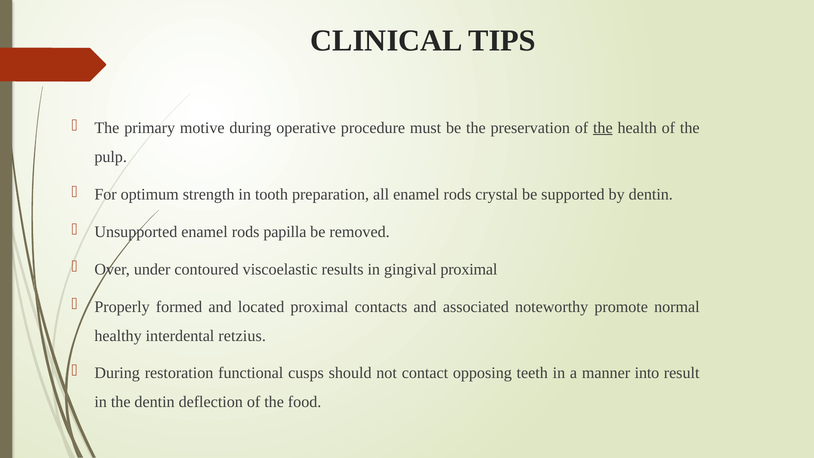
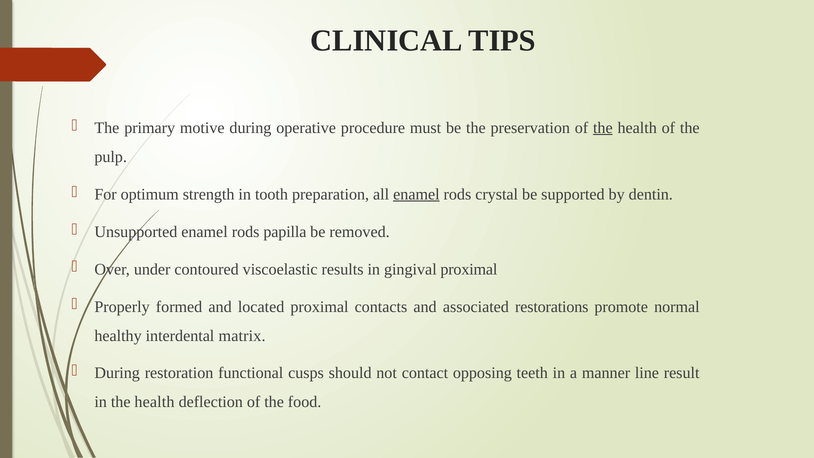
enamel underline: none -> present (416, 194)
noteworthy: noteworthy -> restorations (552, 307)
retzius: retzius -> matrix (242, 336)
into: into -> line (647, 373)
in the dentin: dentin -> health (154, 402)
